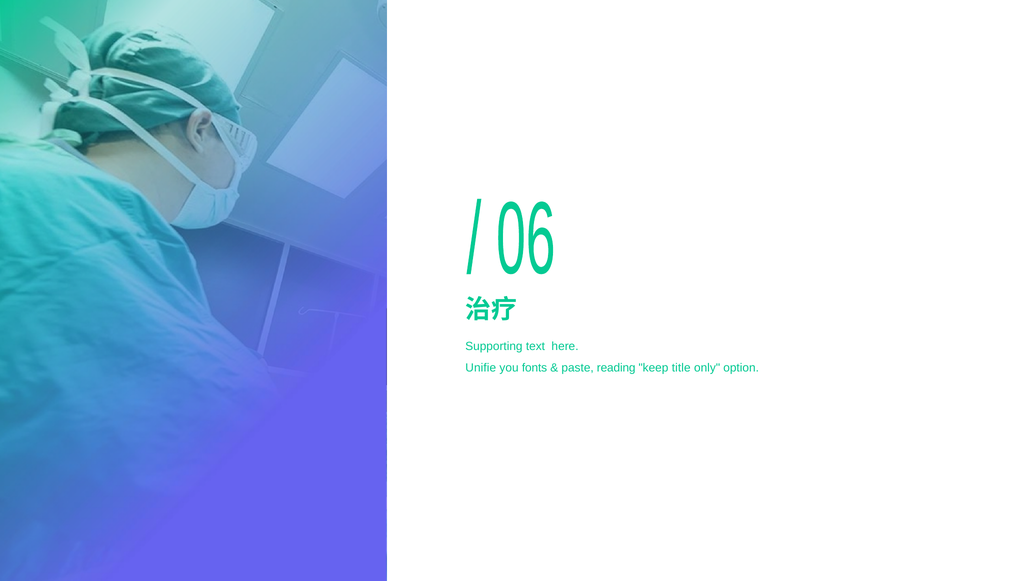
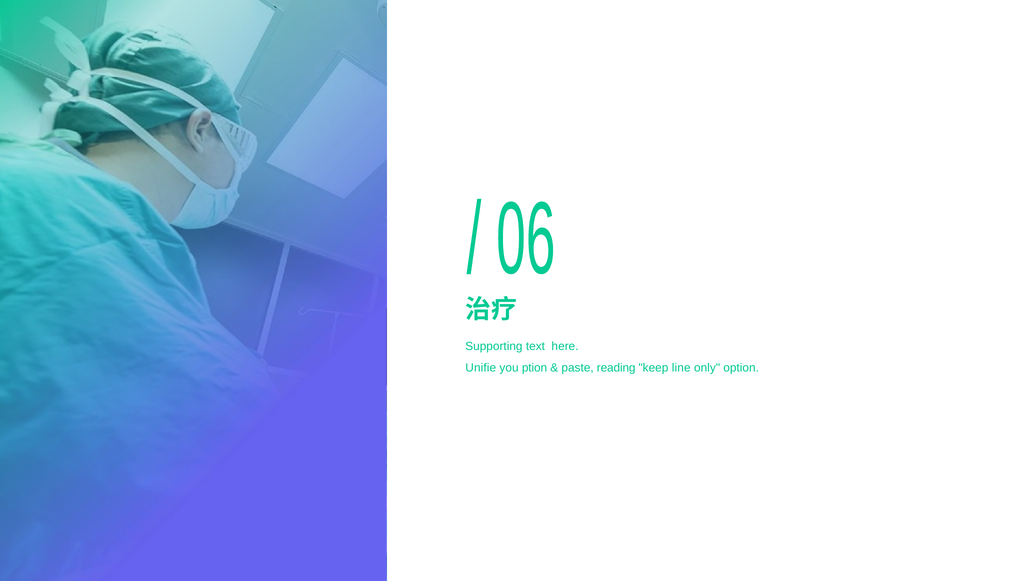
fonts: fonts -> ption (535, 368)
title: title -> line (681, 368)
